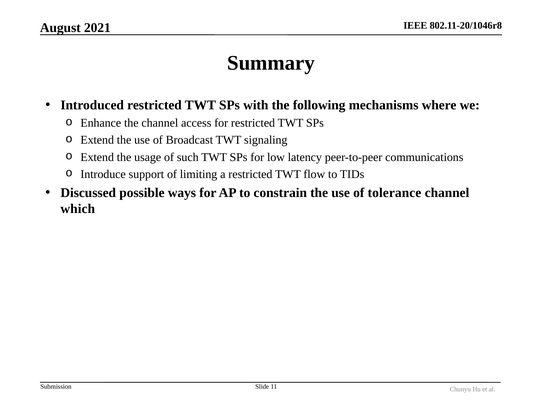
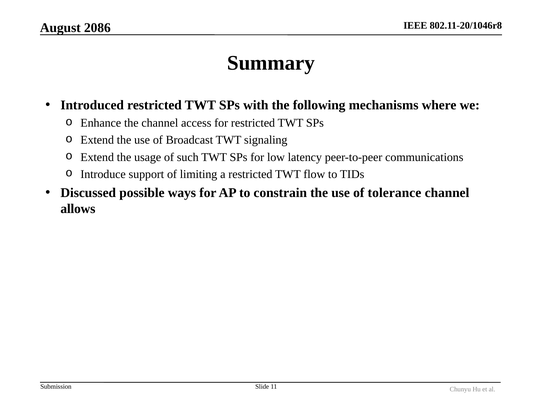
2021: 2021 -> 2086 (97, 28)
which: which -> allows (78, 209)
